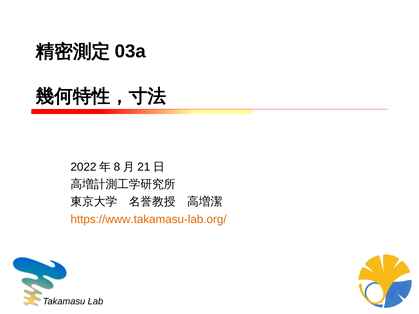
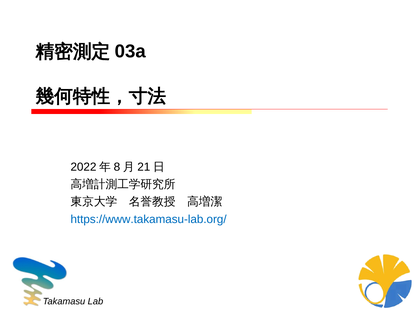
https://www.takamasu-lab.org/ colour: orange -> blue (149, 219)
